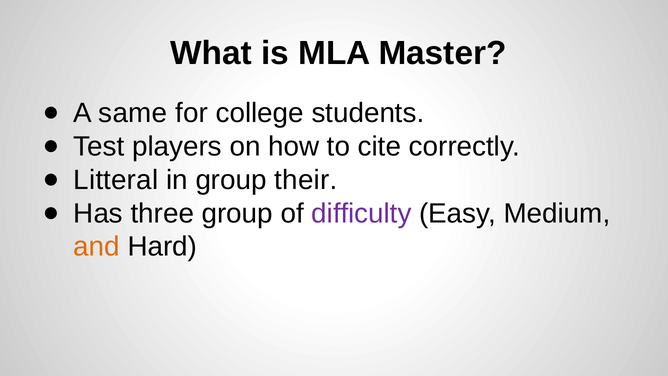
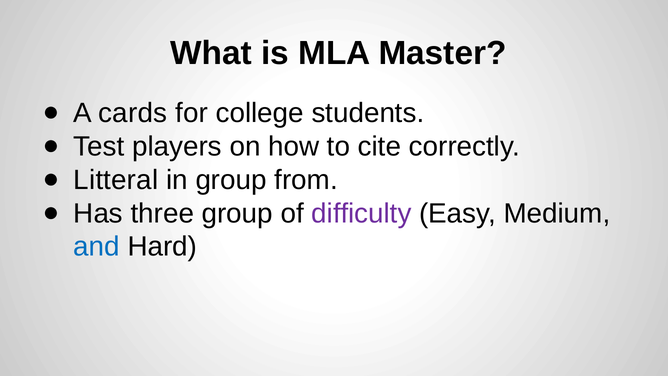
same: same -> cards (133, 113)
their: their -> from (306, 180)
and colour: orange -> blue (97, 247)
